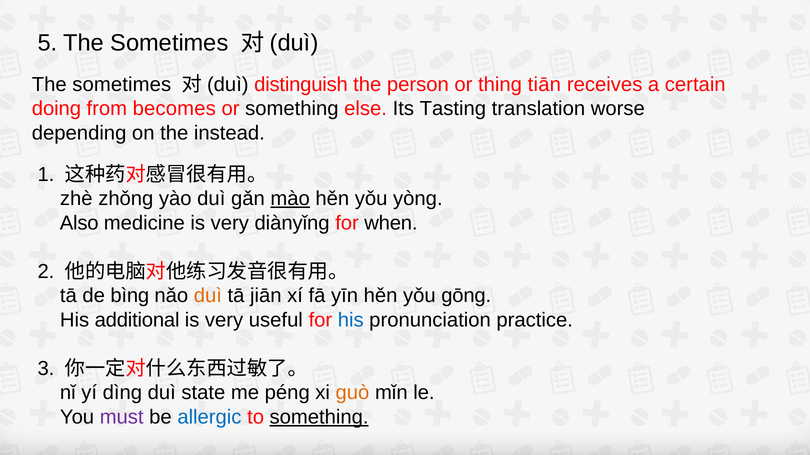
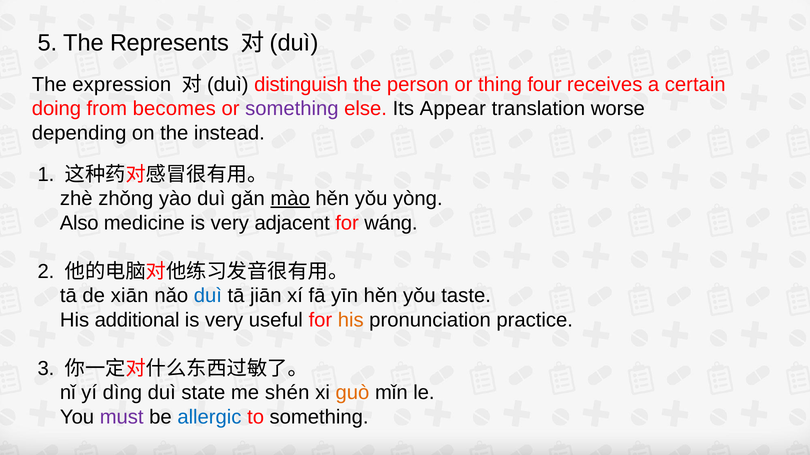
5 The Sometimes: Sometimes -> Represents (169, 43)
sometimes: sometimes -> expression (122, 85)
tiān: tiān -> four (545, 85)
something colour: black -> purple (292, 109)
Tasting: Tasting -> Appear (453, 109)
diànyǐng: diànyǐng -> adjacent (292, 223)
when: when -> wáng (391, 223)
bìng: bìng -> xiān (130, 296)
duì colour: orange -> blue (208, 296)
gōng: gōng -> taste (466, 296)
his colour: blue -> orange (351, 320)
péng: péng -> shén (287, 393)
something underline: present -> none (319, 418)
